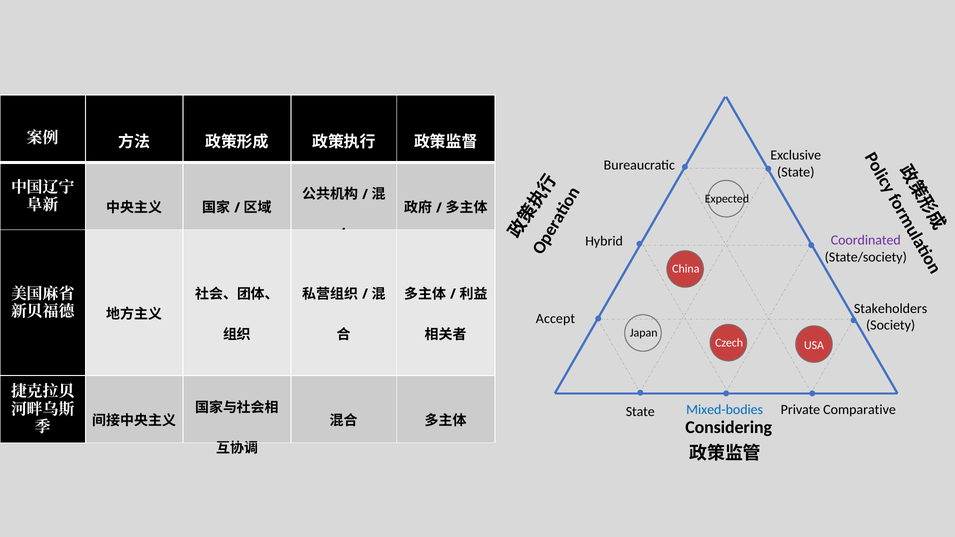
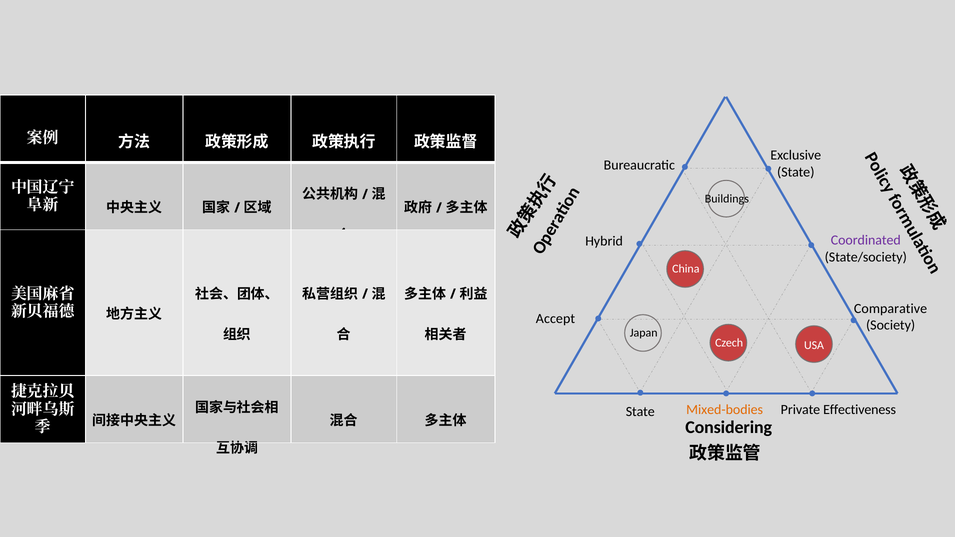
Expected: Expected -> Buildings (727, 199)
Stakeholders: Stakeholders -> Comparative (891, 309)
Mixed-bodies colour: blue -> orange (725, 410)
Comparative: Comparative -> Effectiveness (860, 410)
